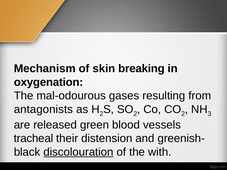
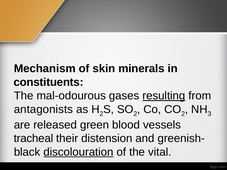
breaking: breaking -> minerals (141, 69)
oxygenation: oxygenation -> constituents (49, 82)
resulting underline: none -> present (164, 96)
with: with -> vital (160, 152)
